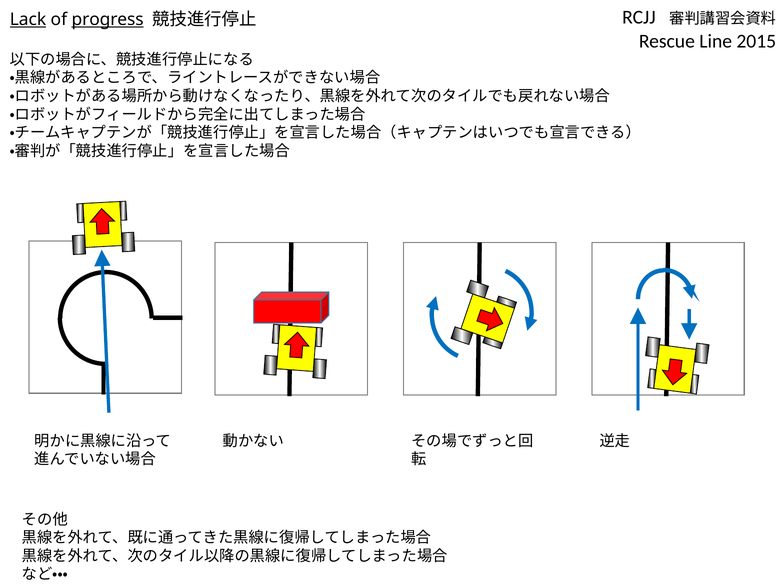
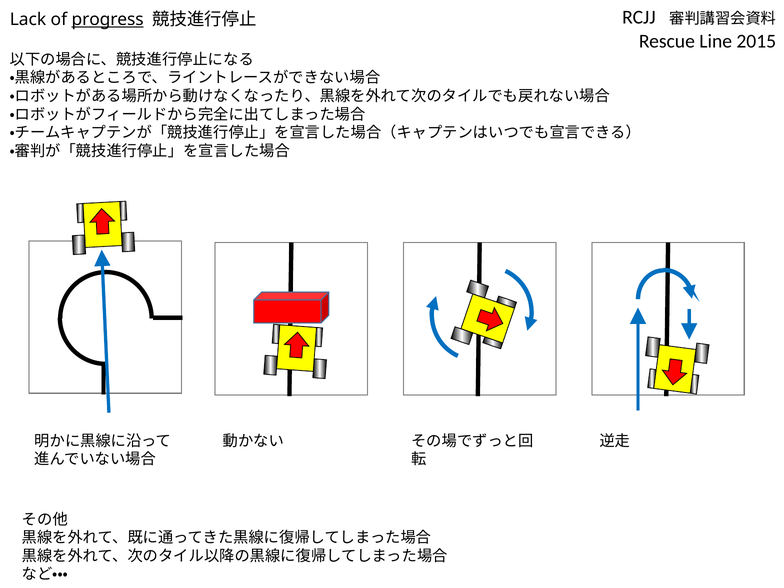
Lack underline: present -> none (28, 19)
